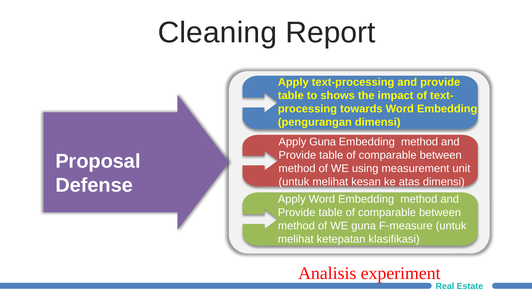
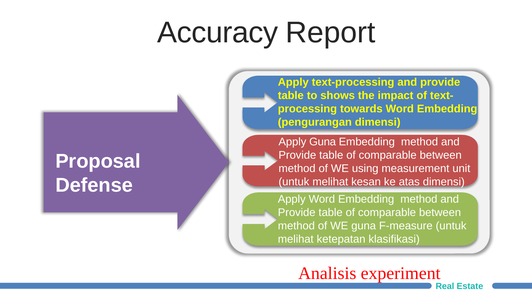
Cleaning: Cleaning -> Accuracy (218, 33)
